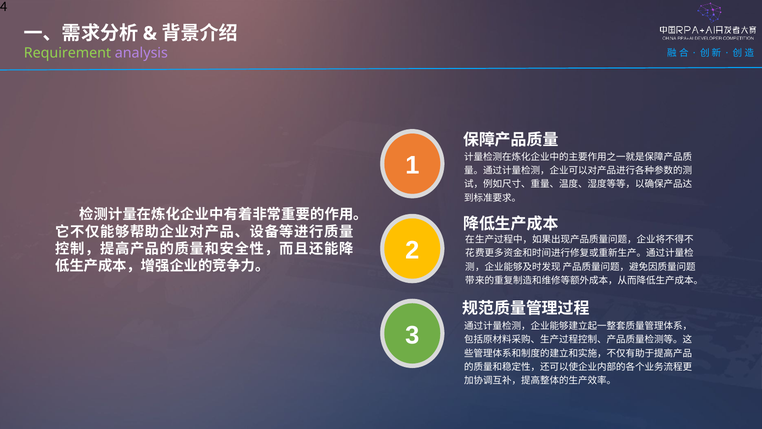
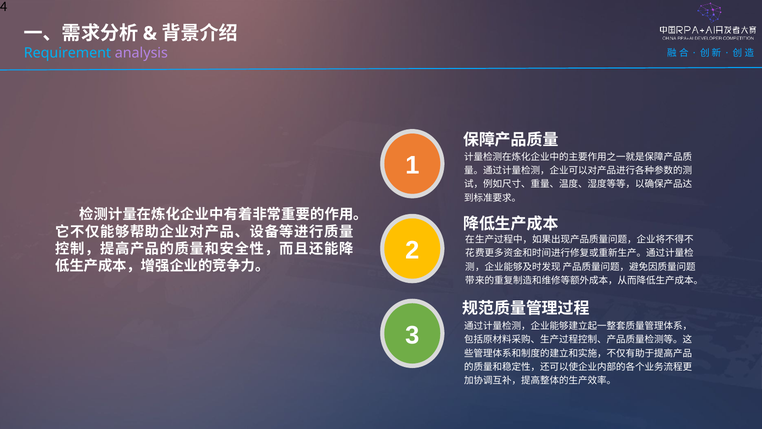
Requirement colour: light green -> light blue (67, 53)
